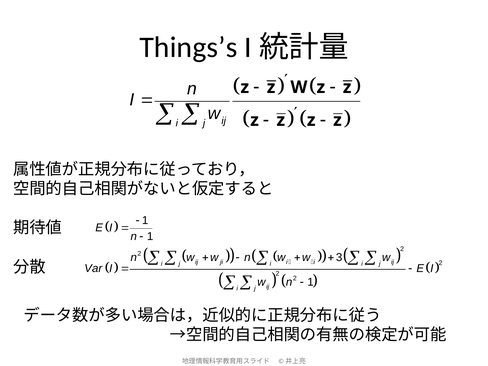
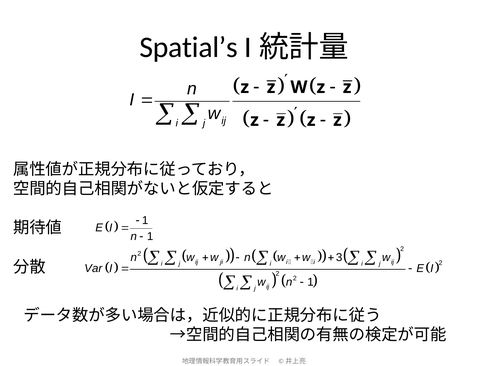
Things’s: Things’s -> Spatial’s (189, 47)
